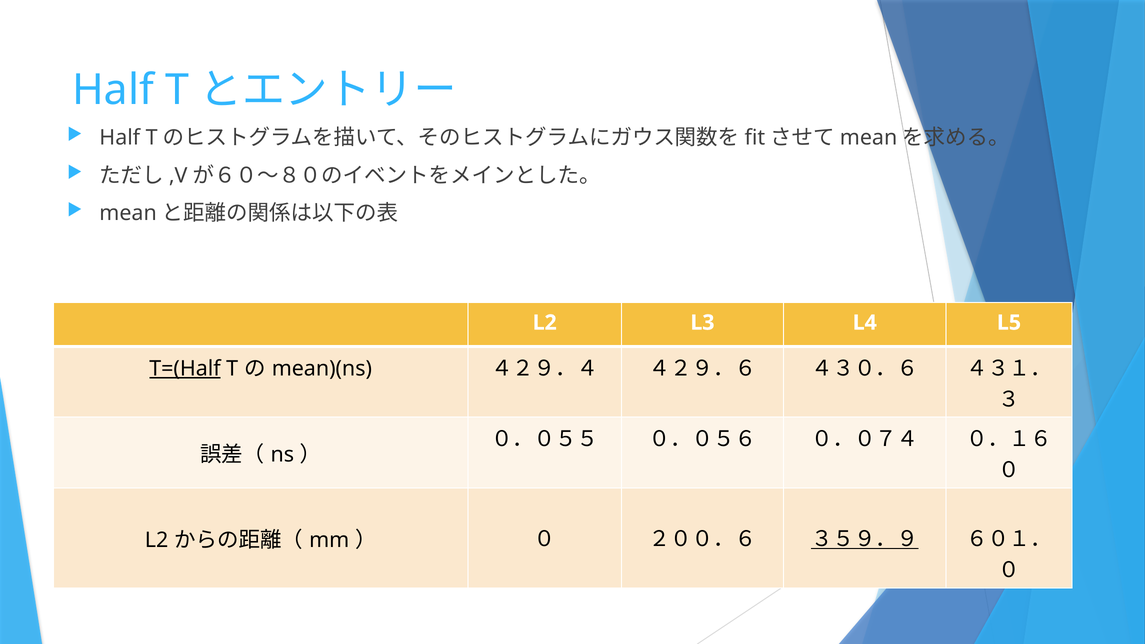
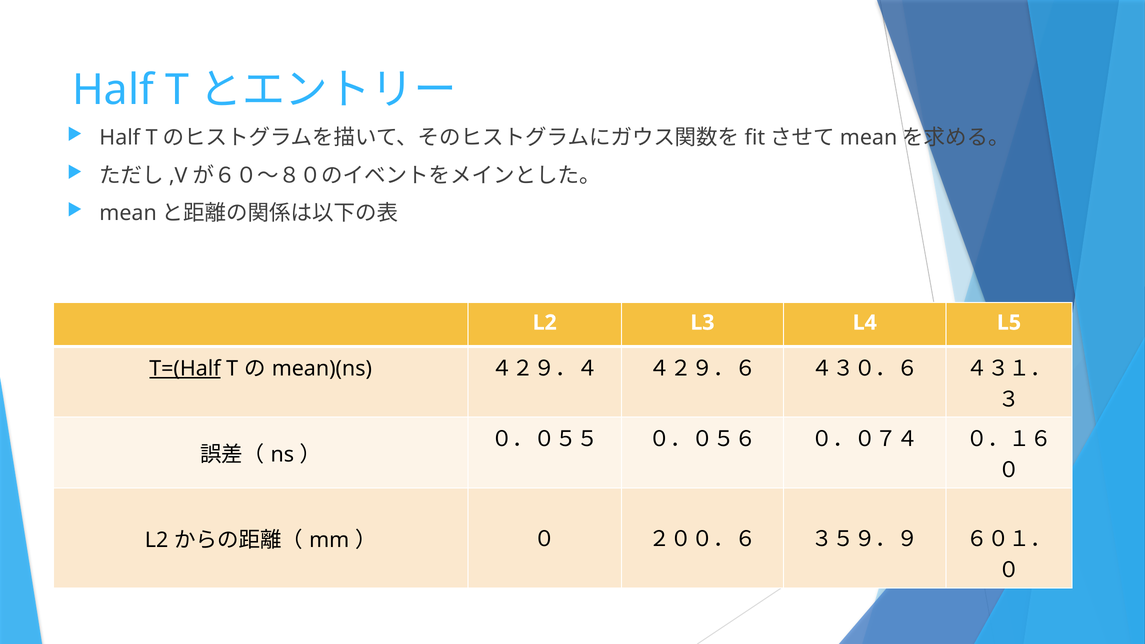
３５９．９ underline: present -> none (865, 539)
